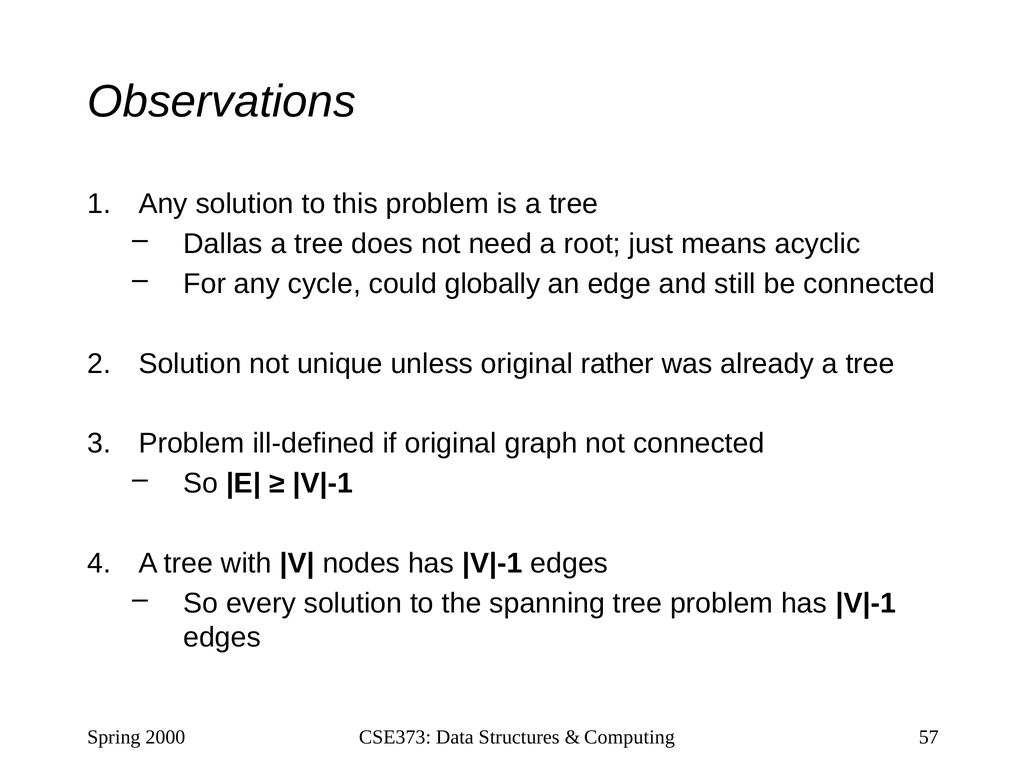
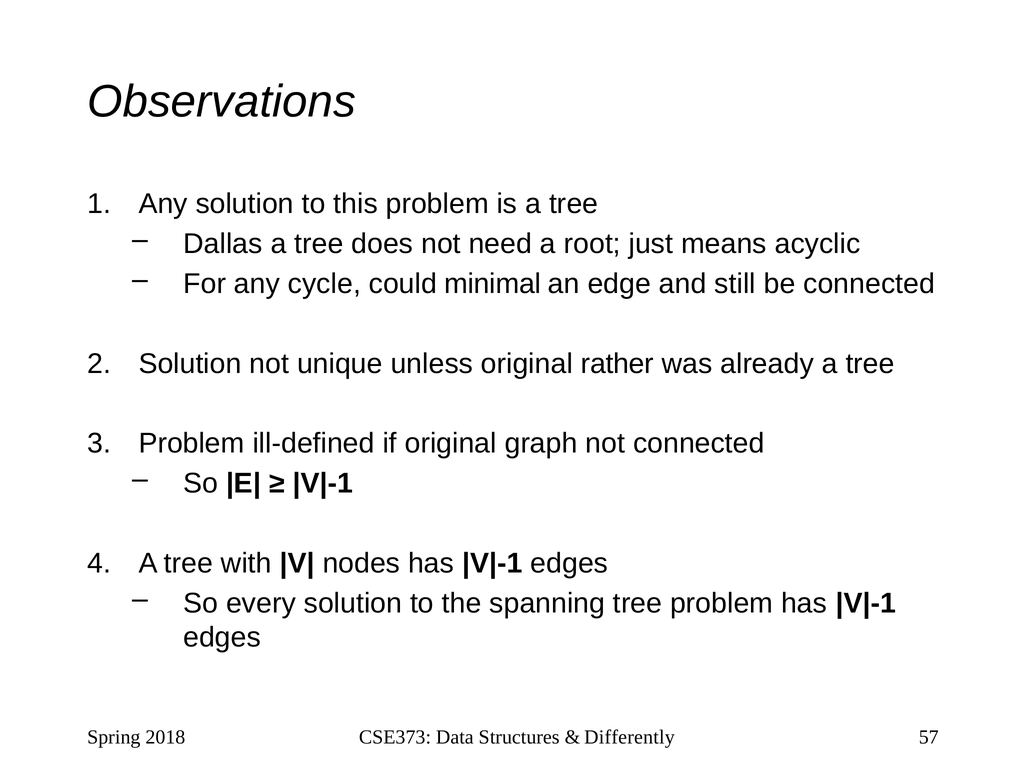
globally: globally -> minimal (493, 284)
2000: 2000 -> 2018 (165, 737)
Computing: Computing -> Differently (629, 737)
